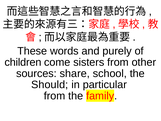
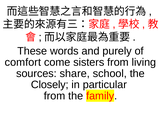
children: children -> comfort (23, 62)
other: other -> living (144, 62)
Should: Should -> Closely (50, 84)
